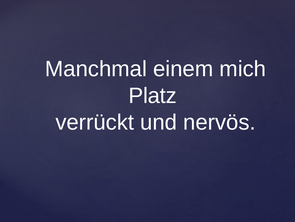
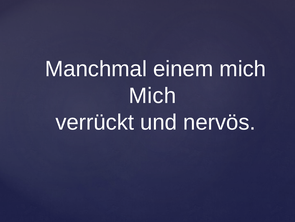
Platz: Platz -> Mich (152, 95)
